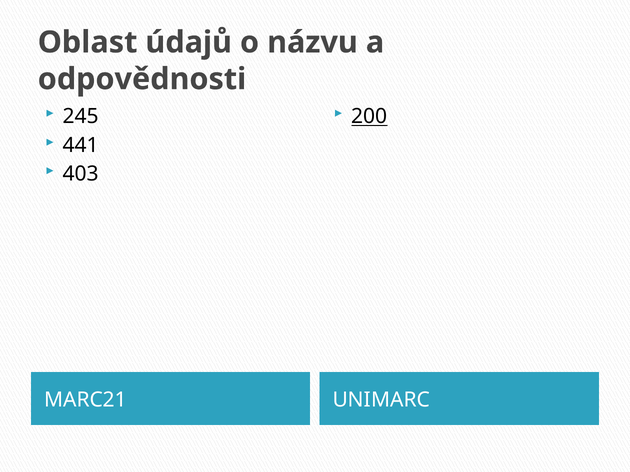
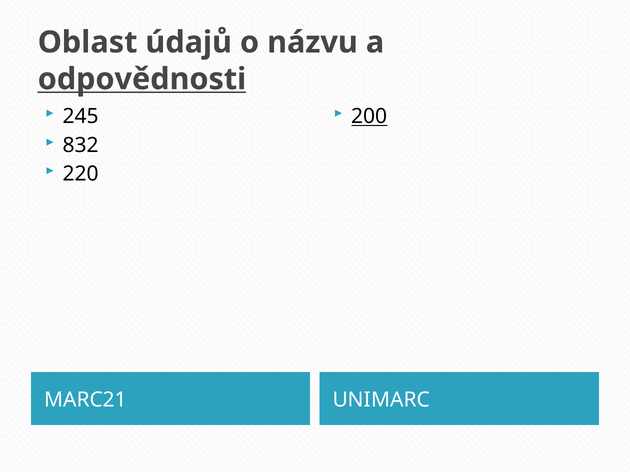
odpovědnosti underline: none -> present (142, 79)
441: 441 -> 832 (81, 145)
403: 403 -> 220 (81, 174)
